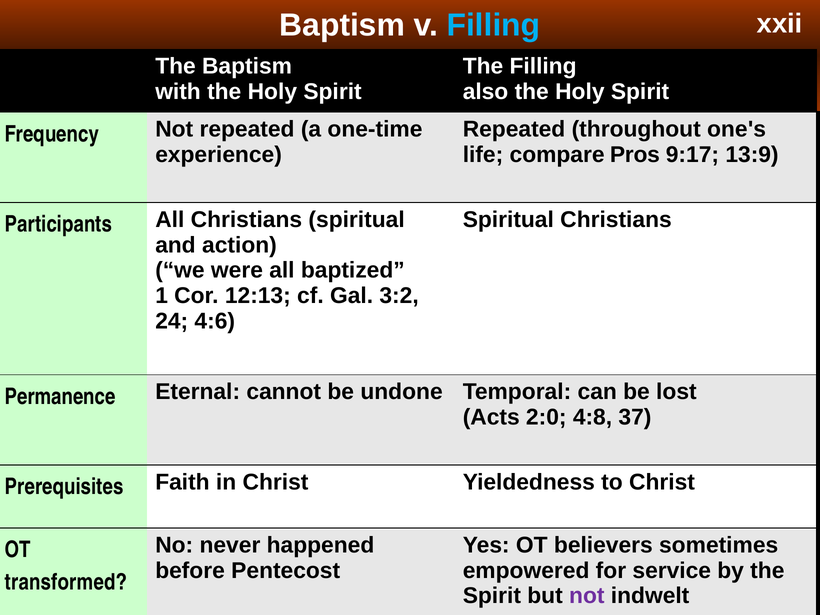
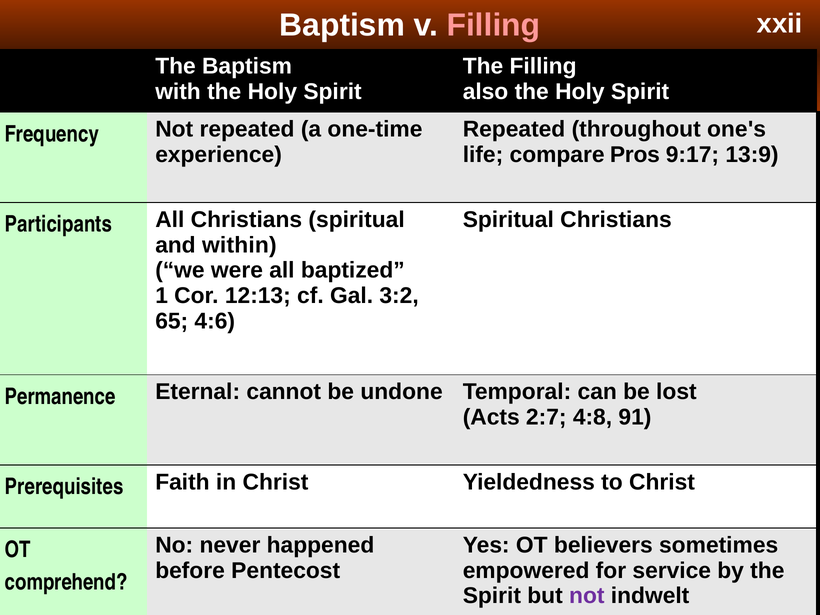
Filling colour: light blue -> pink (494, 25)
action: action -> within (239, 245)
24: 24 -> 65 (172, 321)
2:0: 2:0 -> 2:7 (546, 417)
37: 37 -> 91 (635, 417)
transformed: transformed -> comprehend (66, 582)
